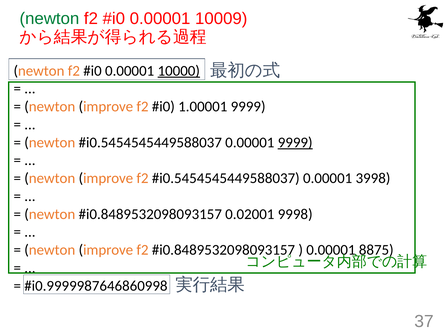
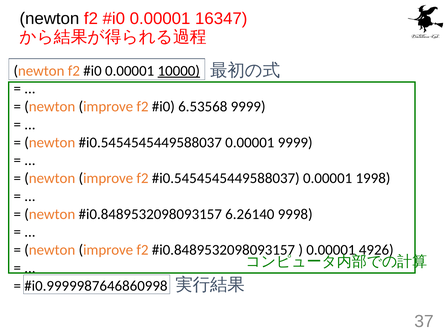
newton colour: green -> black (49, 19)
10009: 10009 -> 16347 (221, 19)
1.00001: 1.00001 -> 6.53568 (203, 107)
9999 underline: present -> none (295, 142)
3998: 3998 -> 1998 (373, 178)
0.02001: 0.02001 -> 6.26140 (250, 214)
8875: 8875 -> 4926 (376, 250)
